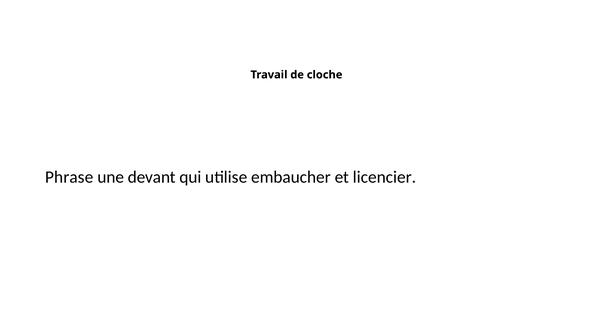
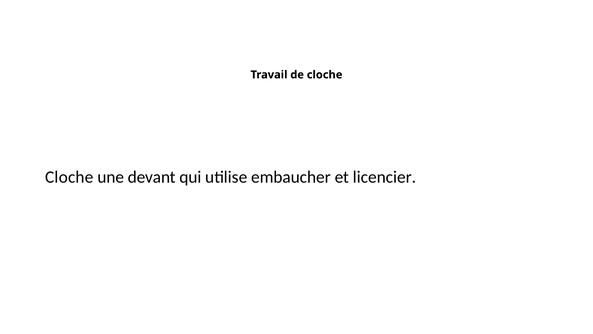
Phrase: Phrase -> Cloche (69, 177)
